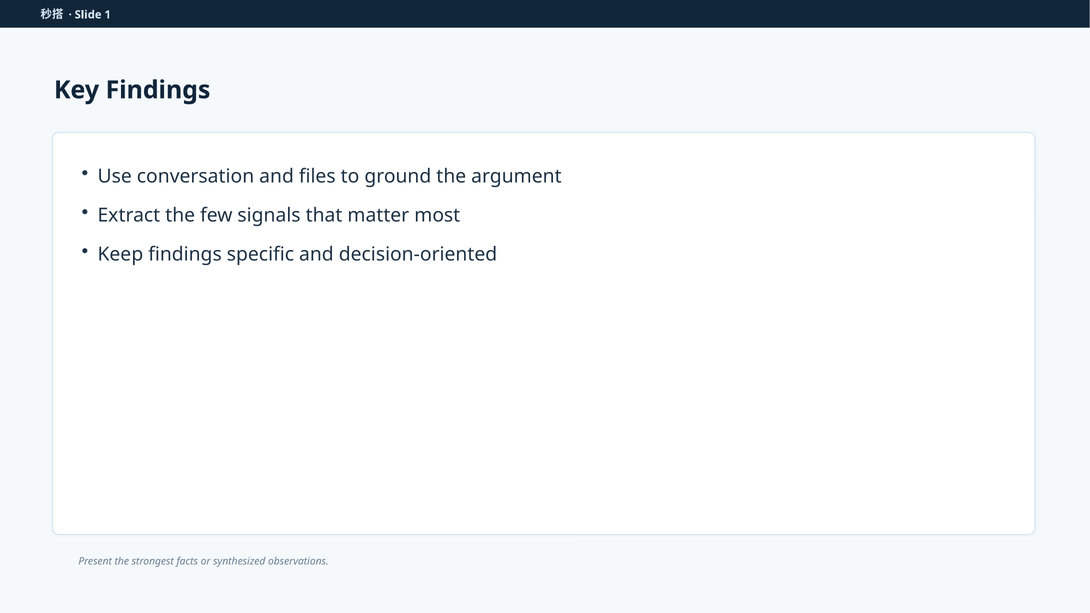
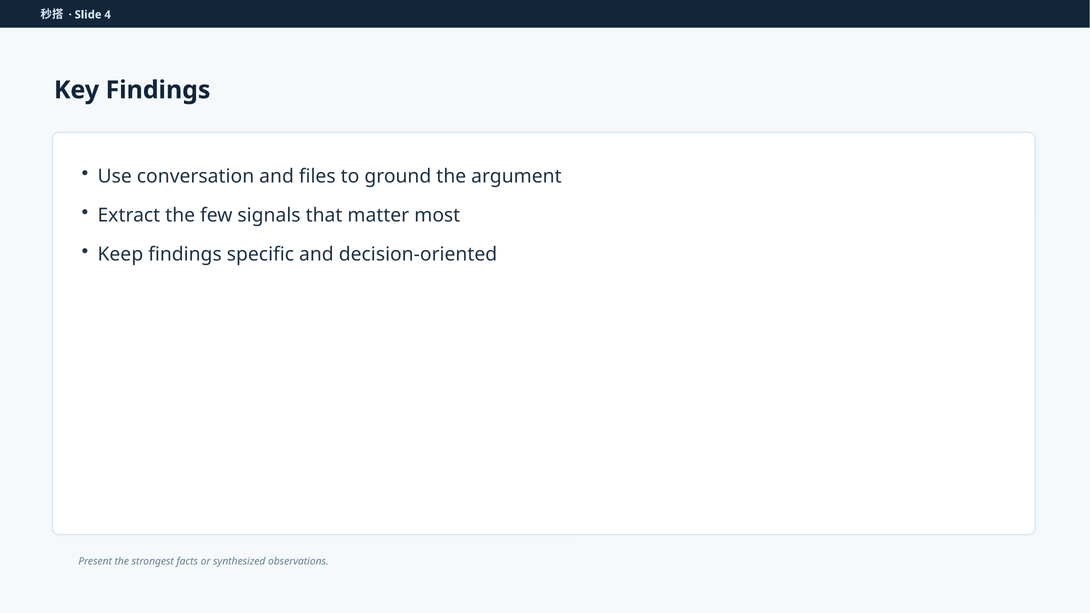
1: 1 -> 4 (108, 15)
